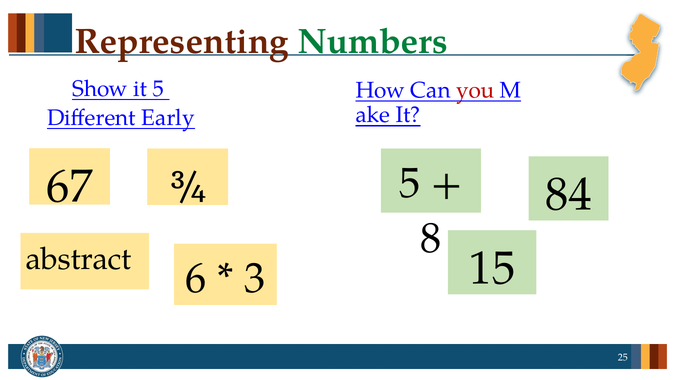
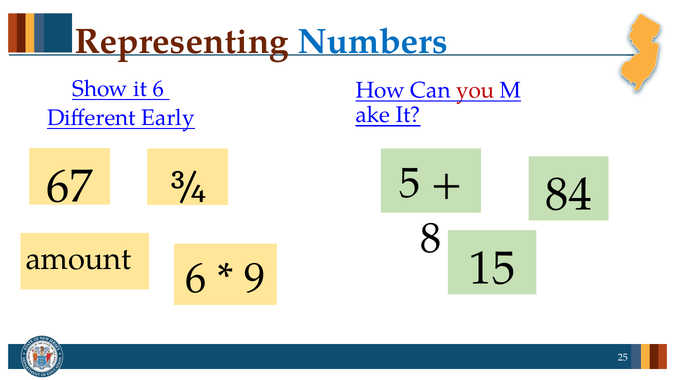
Numbers colour: green -> blue (373, 41)
Show it 5: 5 -> 6 (158, 89)
abstract: abstract -> amount (79, 259)
3: 3 -> 9 (255, 278)
